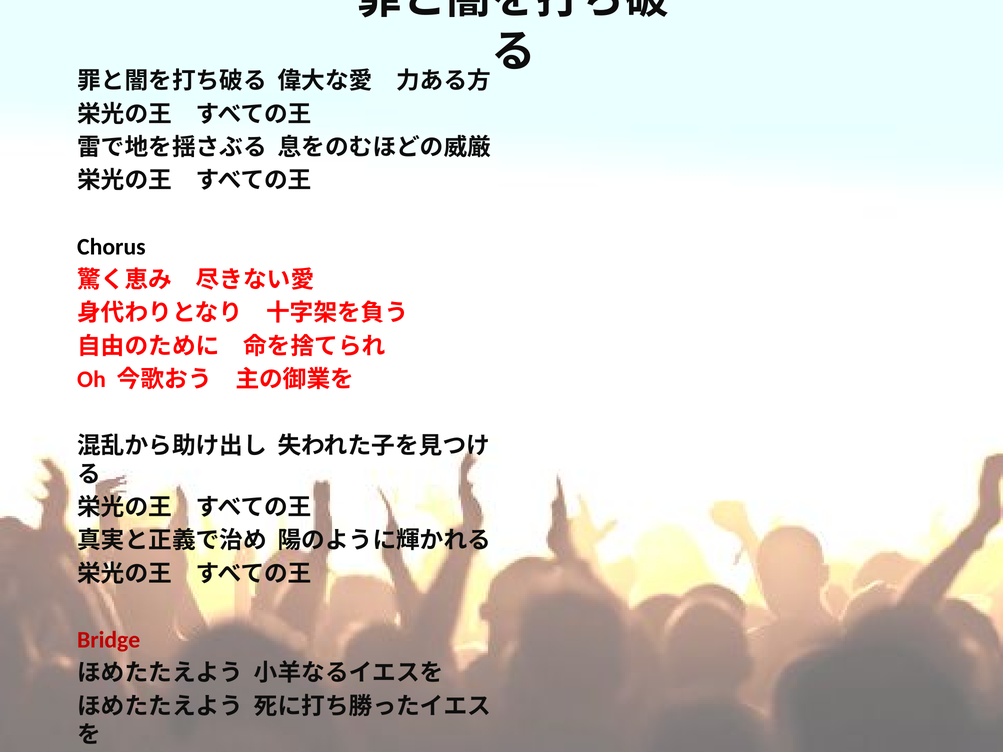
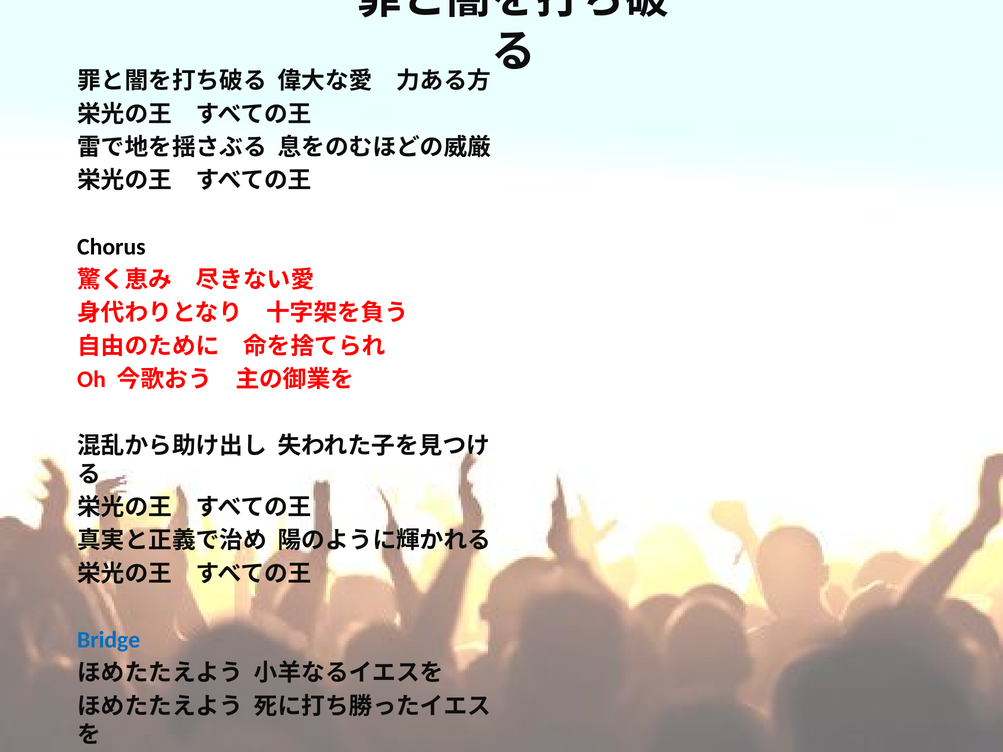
Bridge colour: red -> blue (109, 640)
